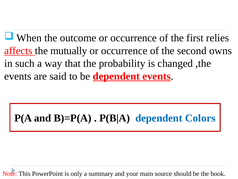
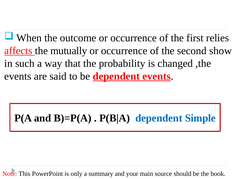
owns: owns -> show (221, 51)
Colors: Colors -> Simple (200, 118)
